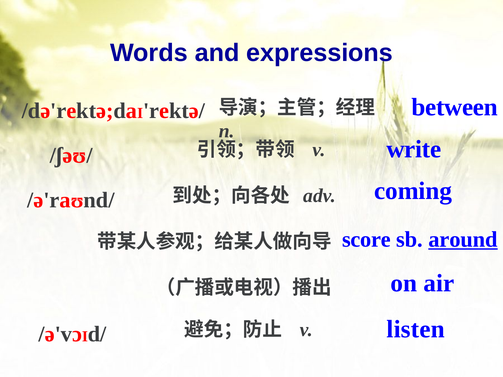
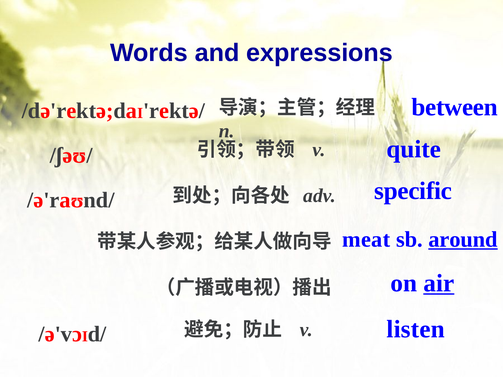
write: write -> quite (414, 149)
coming: coming -> specific (413, 191)
score: score -> meat (366, 240)
air underline: none -> present (439, 283)
